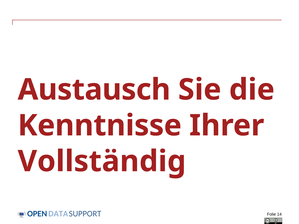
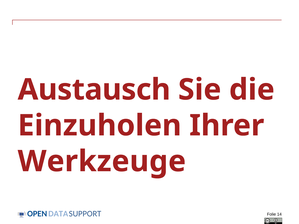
Kenntnisse: Kenntnisse -> Einzuholen (100, 126)
Vollständig: Vollständig -> Werkzeuge (102, 162)
